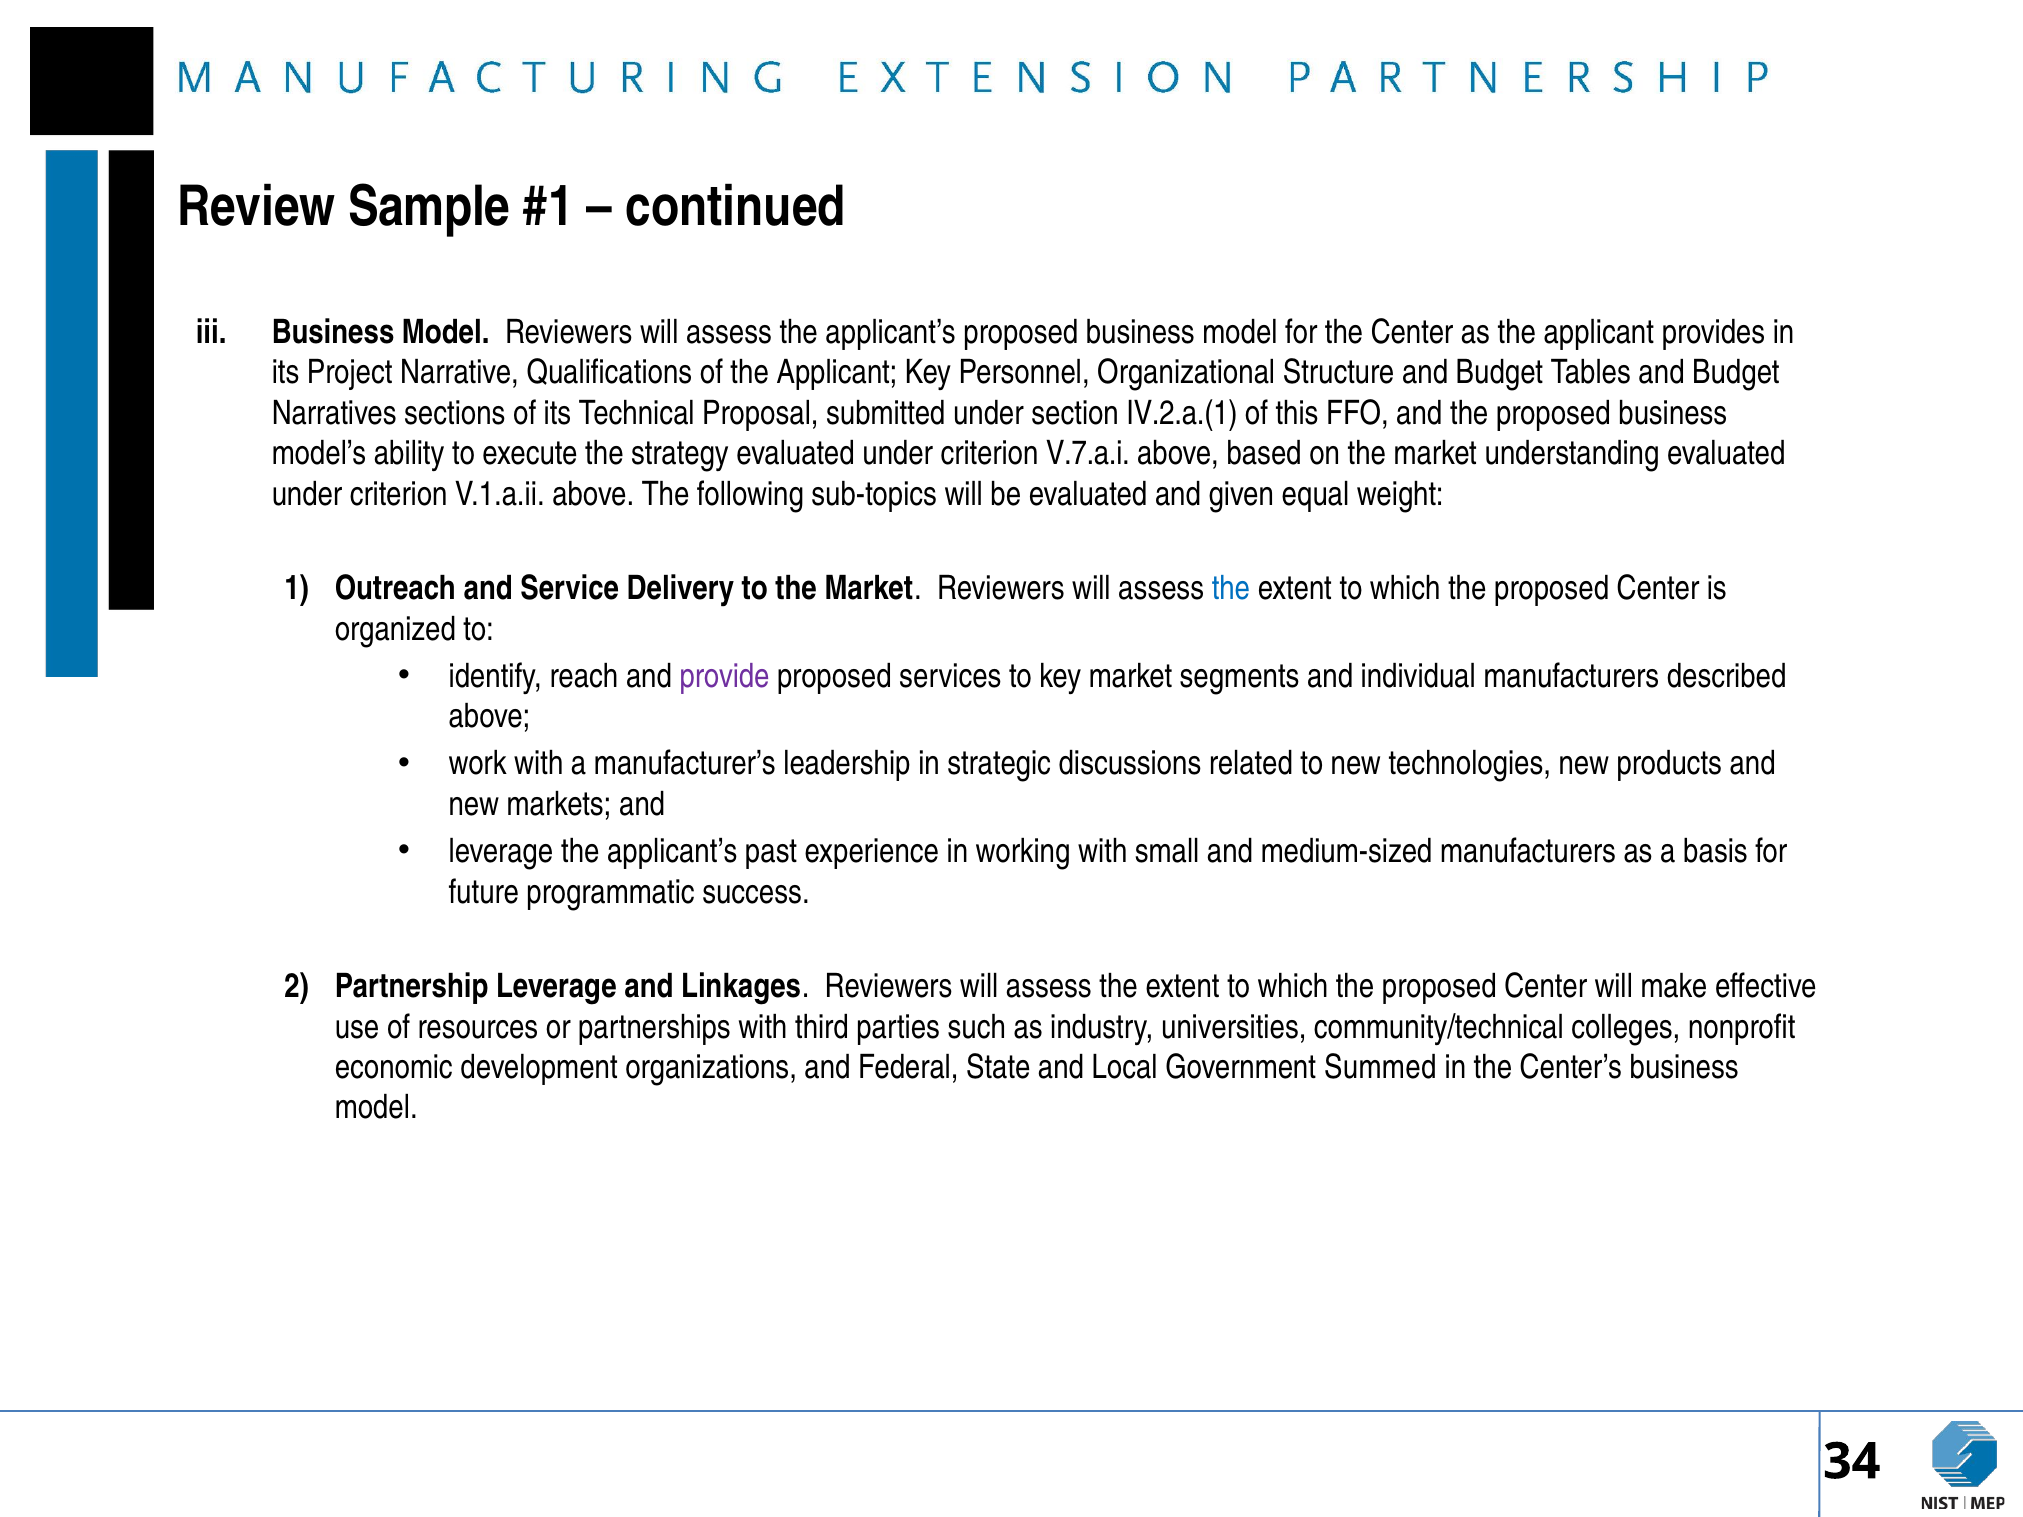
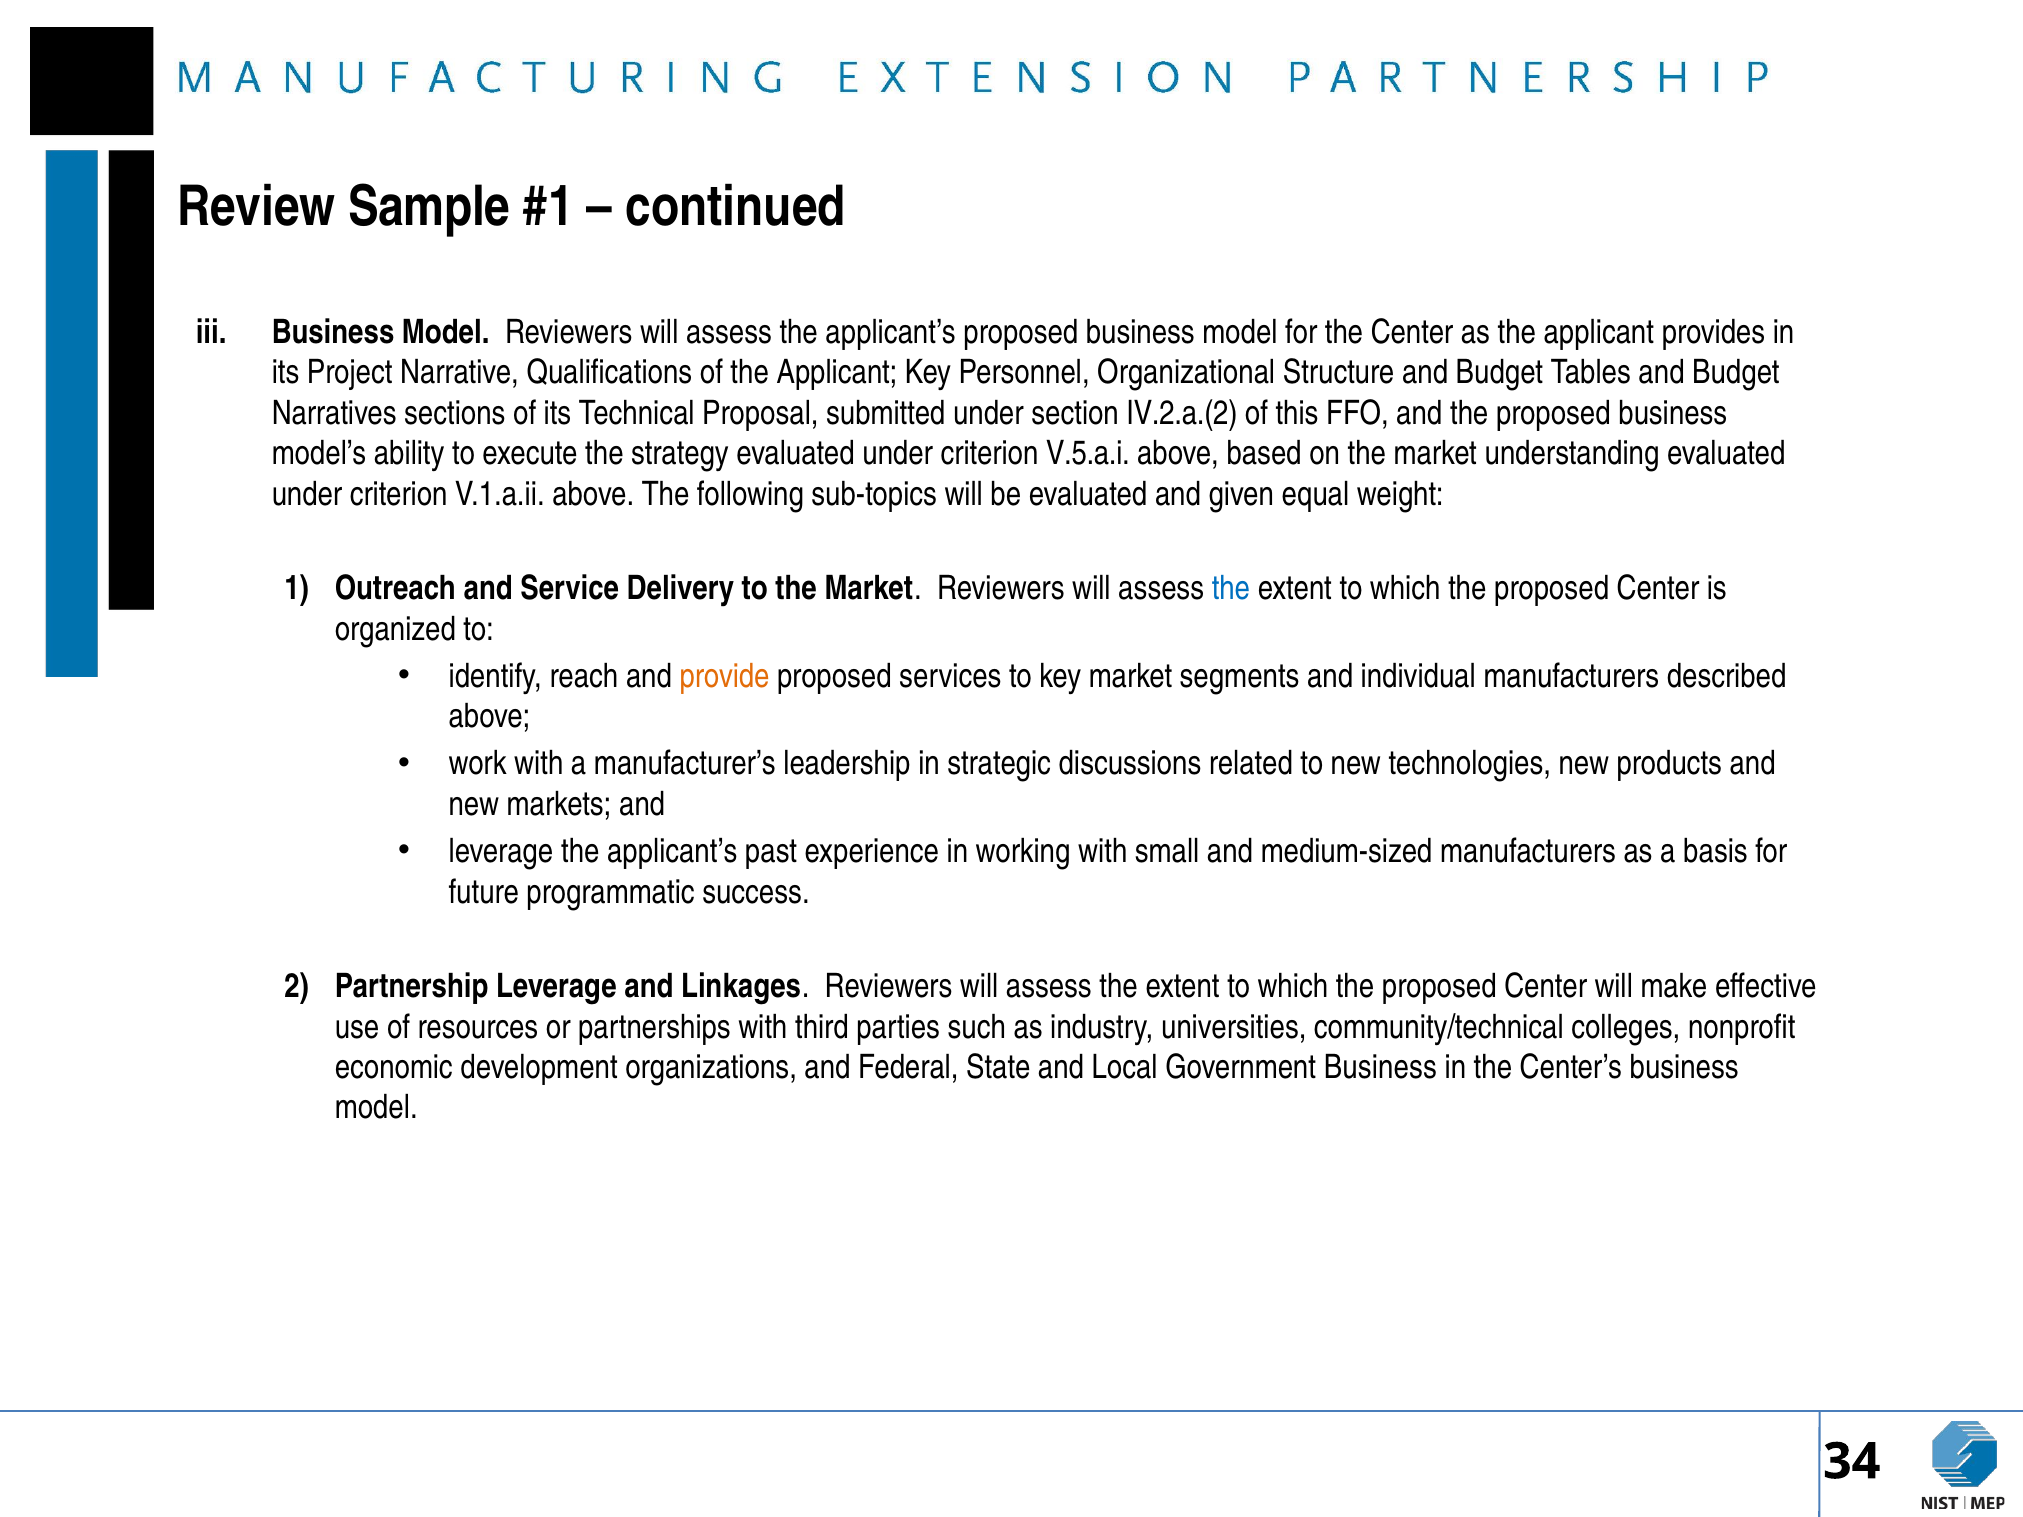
IV.2.a.(1: IV.2.a.(1 -> IV.2.a.(2 (1182, 413)
V.7.a.i: V.7.a.i -> V.5.a.i (1088, 454)
provide colour: purple -> orange (724, 676)
Government Summed: Summed -> Business (1380, 1068)
